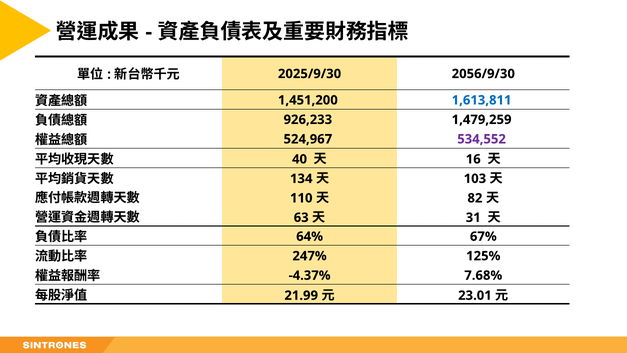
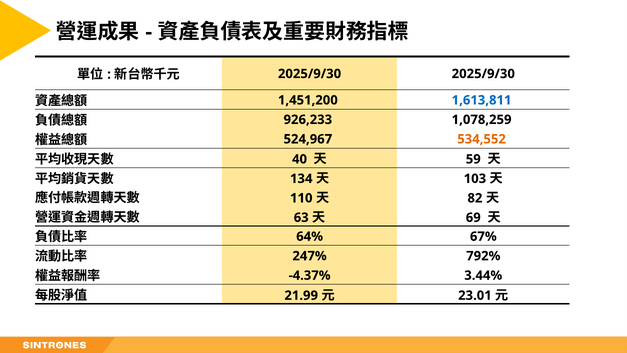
2025/9/30 2056/9/30: 2056/9/30 -> 2025/9/30 (483, 74)
1,479,259: 1,479,259 -> 1,078,259 (482, 120)
534,552 colour: purple -> orange (482, 139)
16: 16 -> 59 (473, 159)
31: 31 -> 69 (473, 217)
125%: 125% -> 792% (483, 256)
7.68%: 7.68% -> 3.44% (483, 275)
